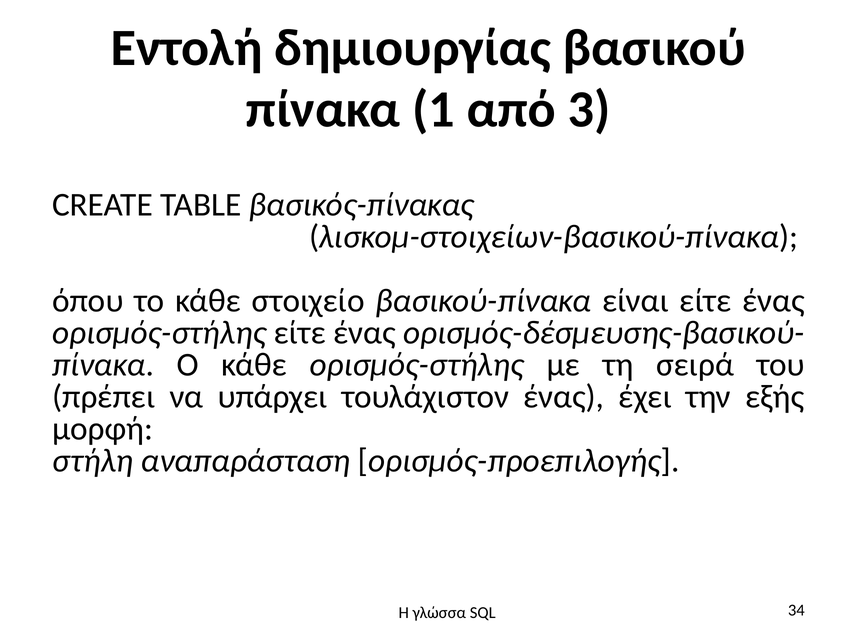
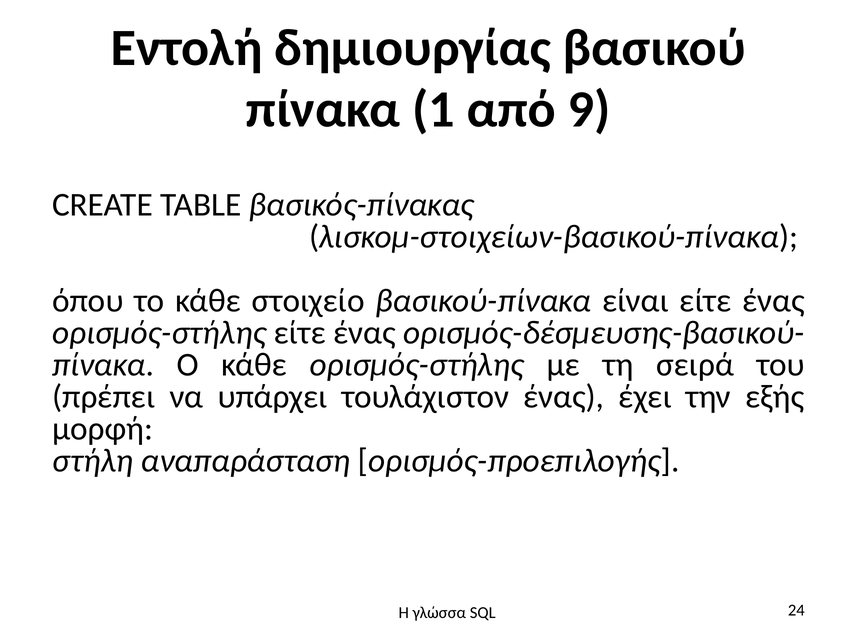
3: 3 -> 9 (589, 109)
34: 34 -> 24 (796, 610)
